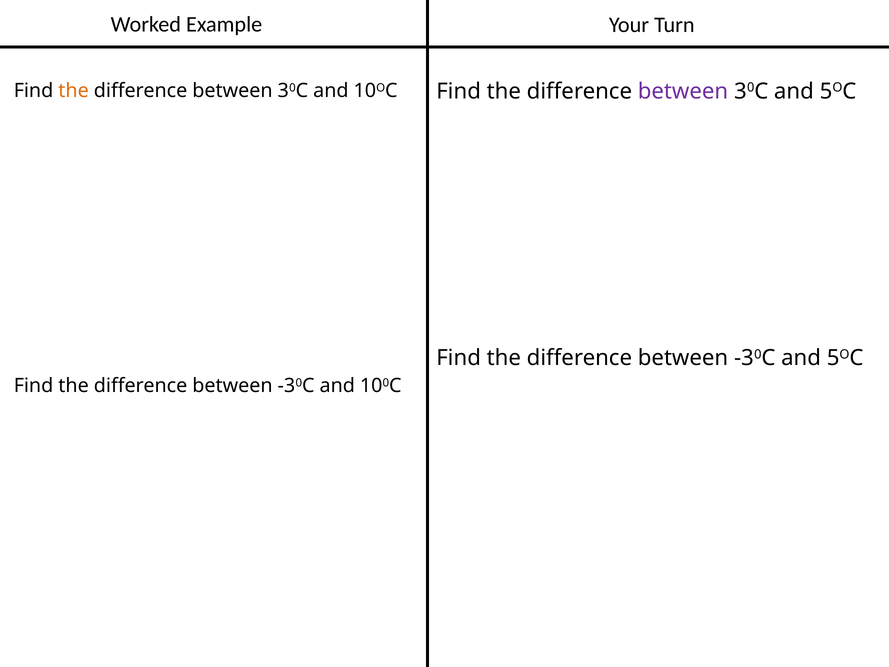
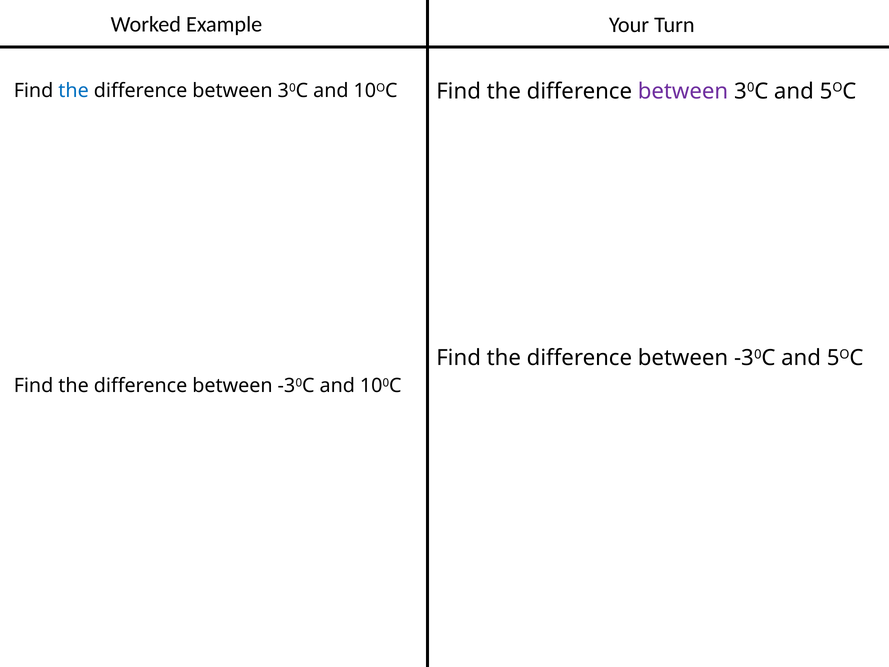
the colour: orange -> blue (74, 91)
